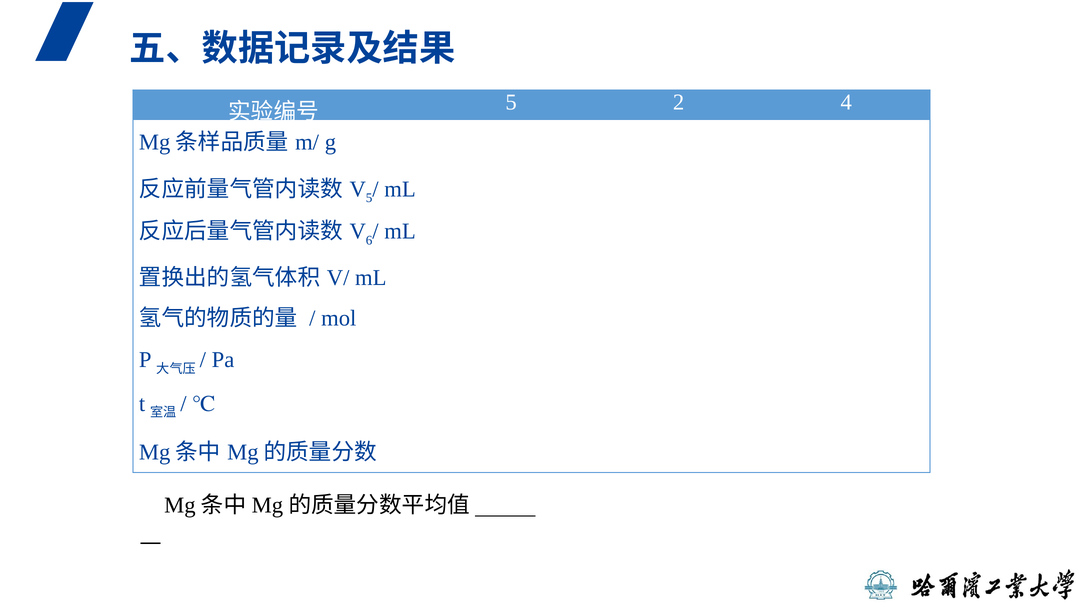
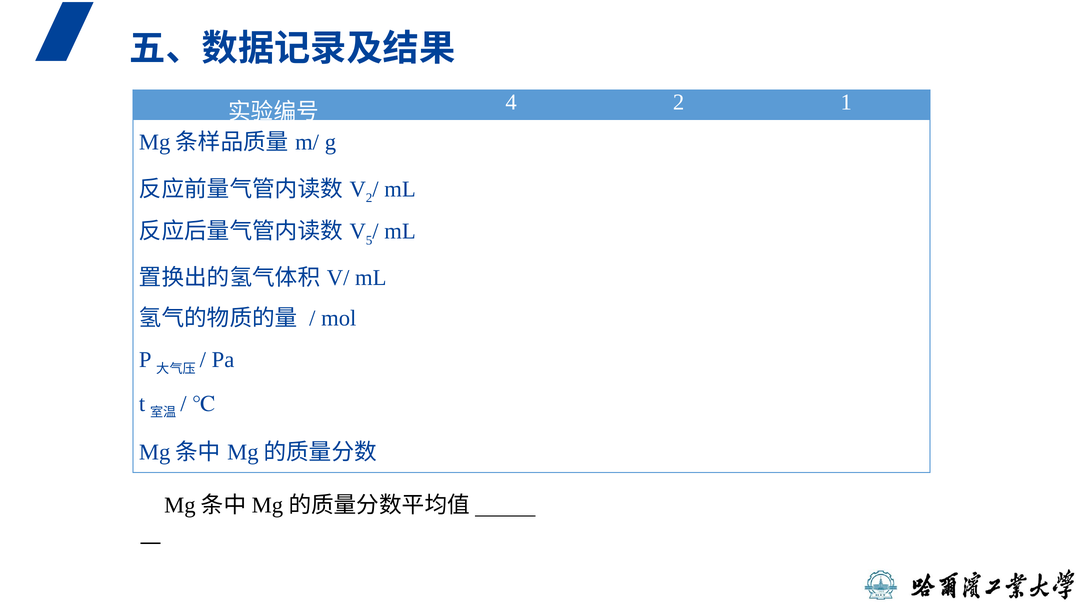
5: 5 -> 4 (511, 102)
4: 4 -> 1 (846, 102)
5: 5 -> 2 (369, 198)
6: 6 -> 5 (369, 240)
